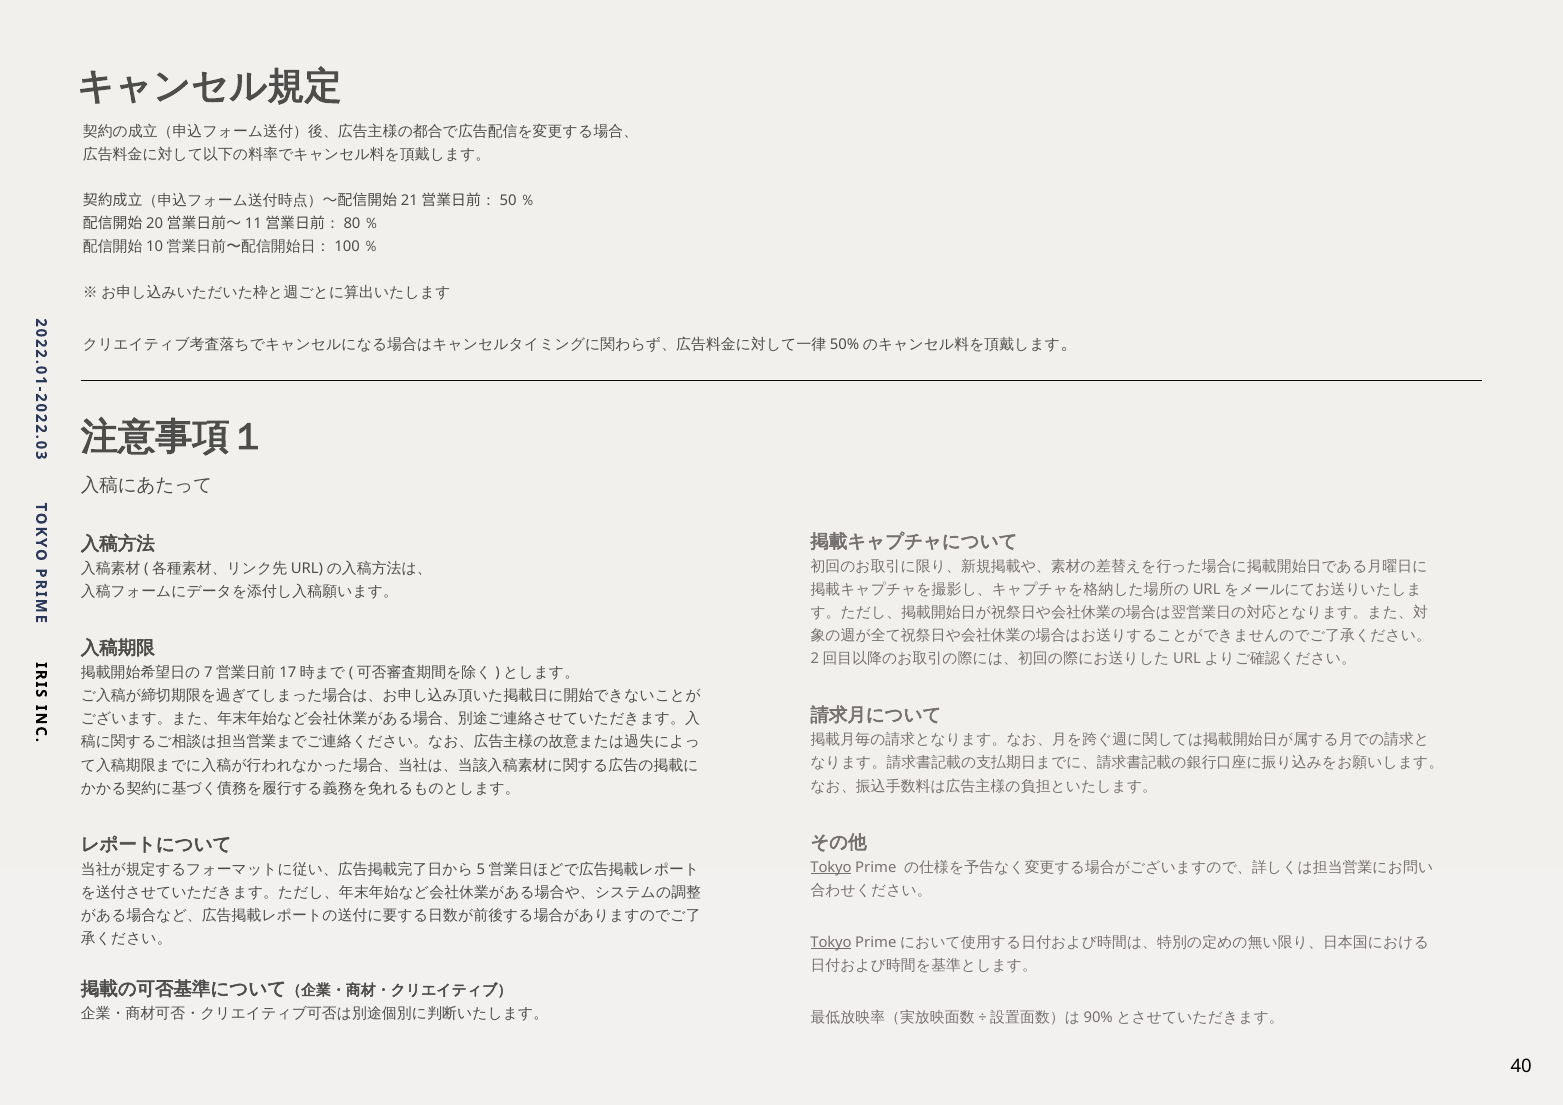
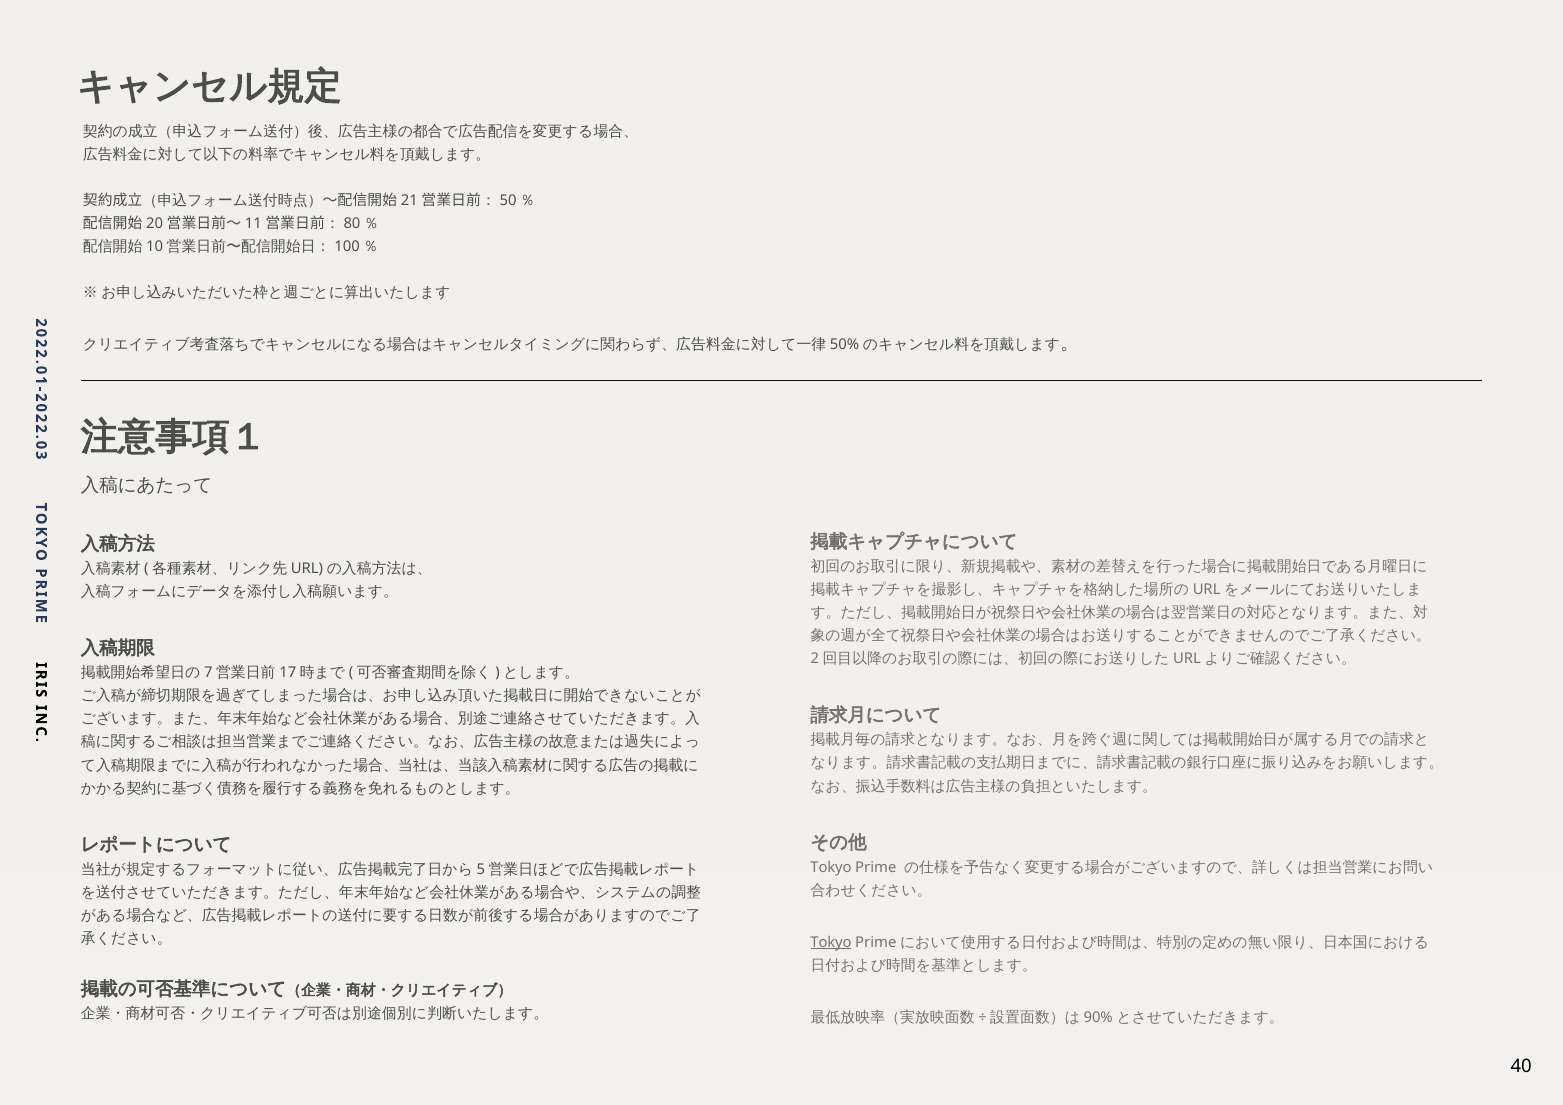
Tokyo underline: present -> none (831, 867)
